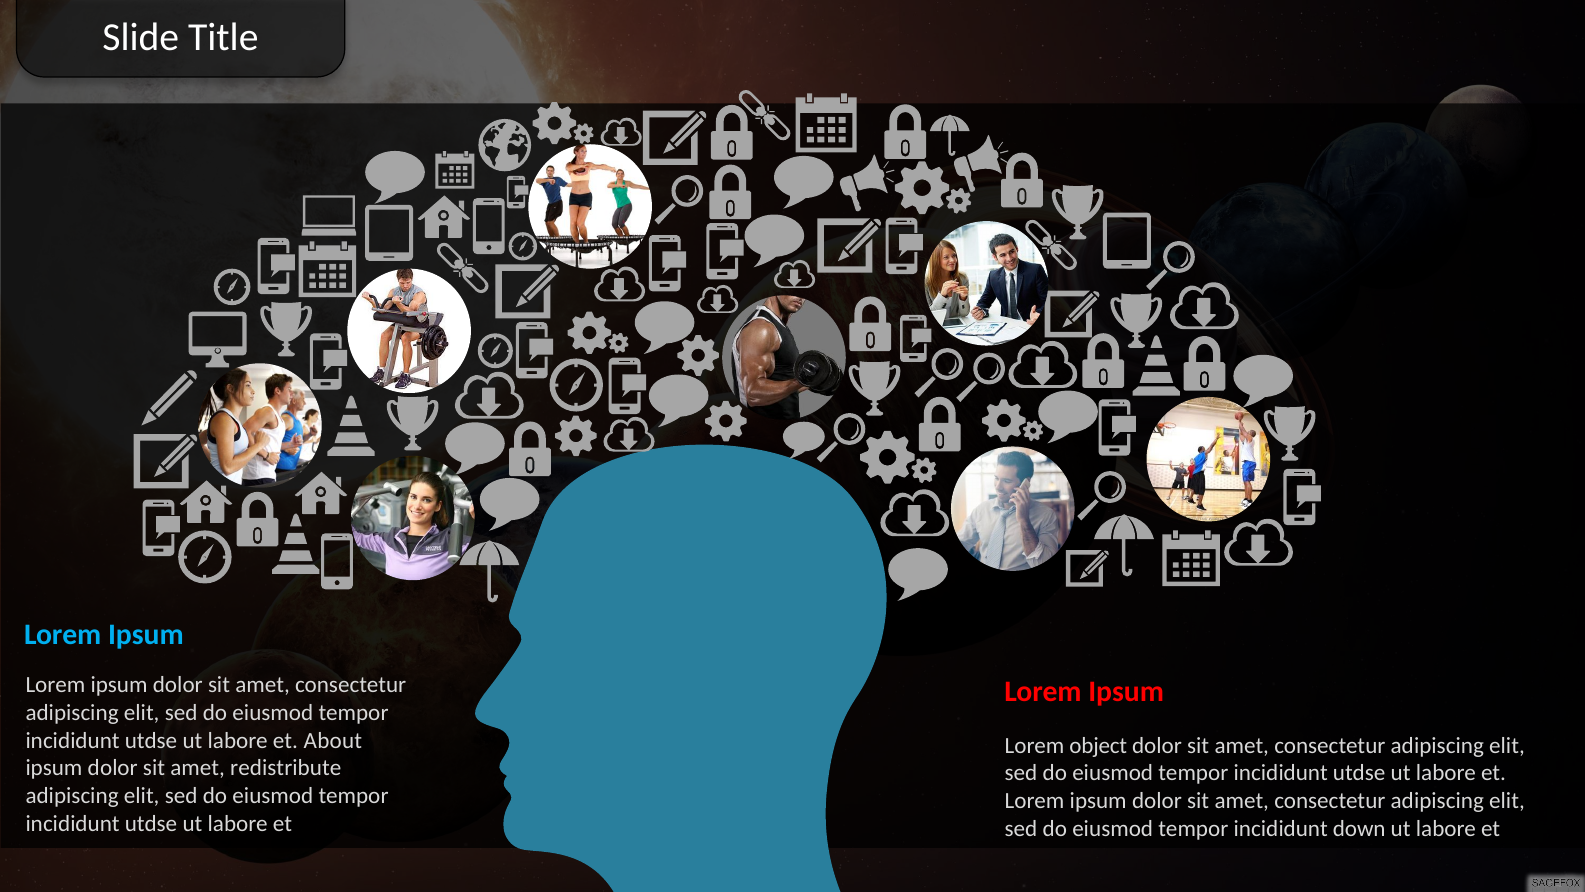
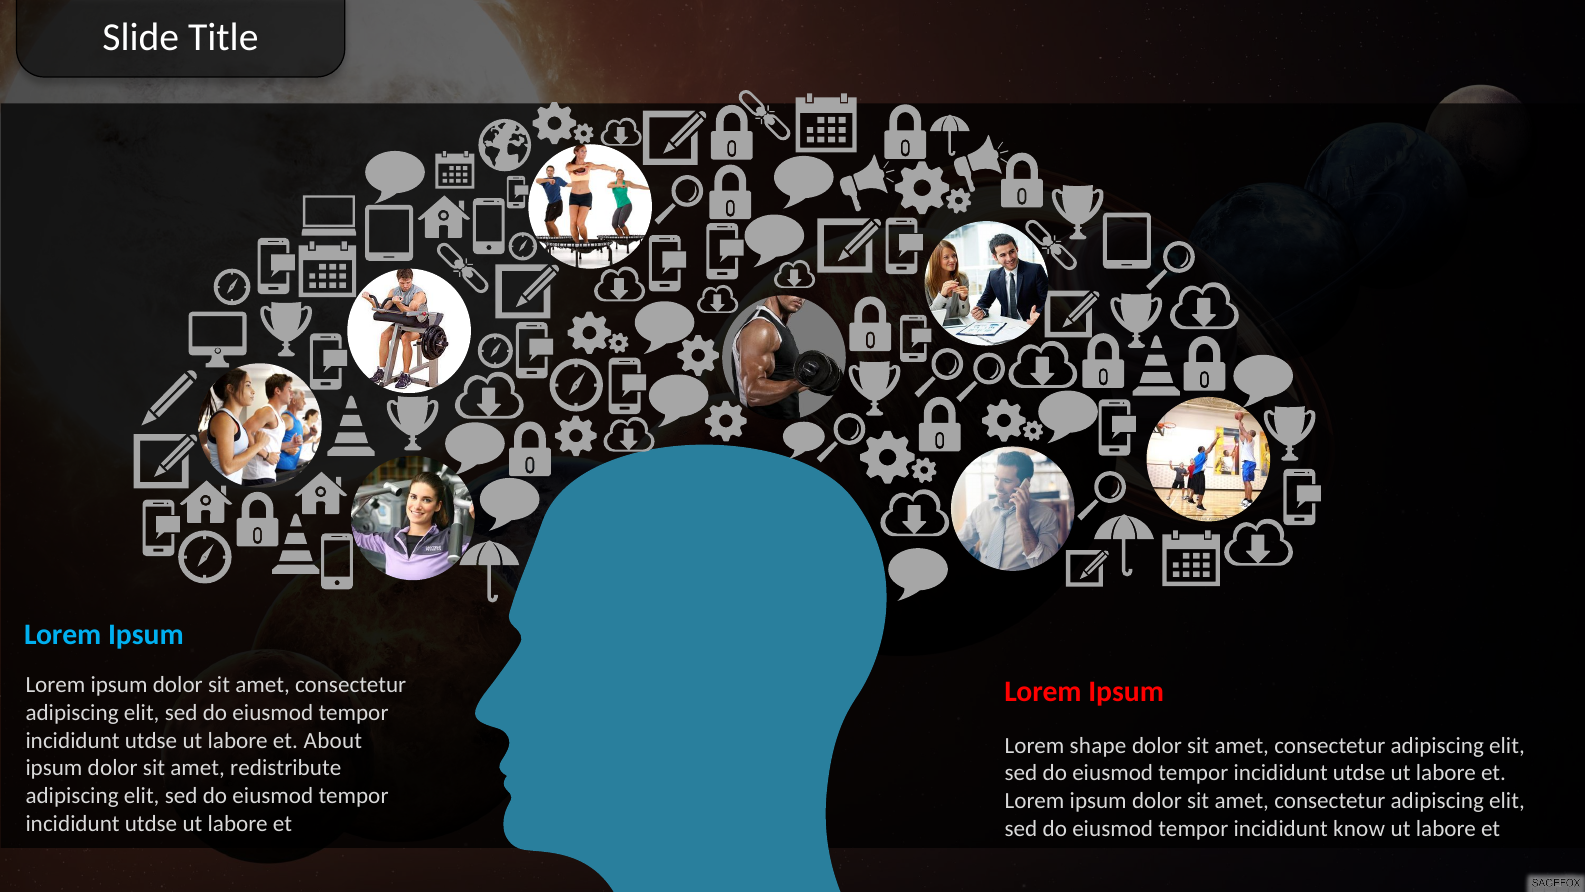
object: object -> shape (1098, 745)
down: down -> know (1359, 828)
